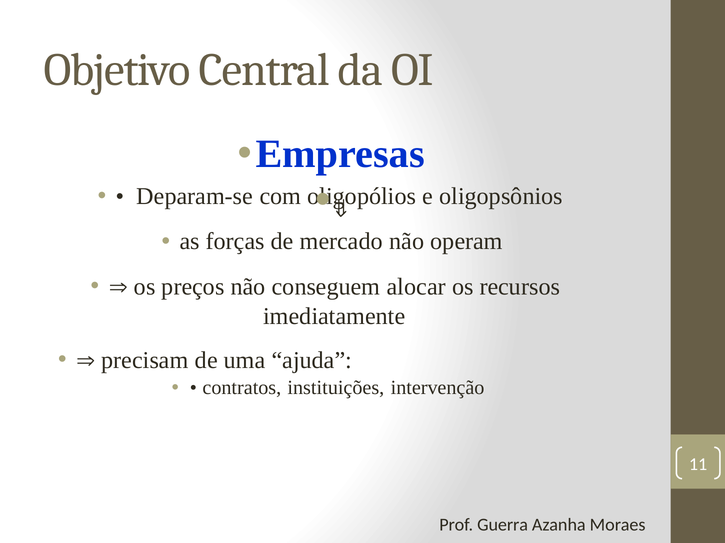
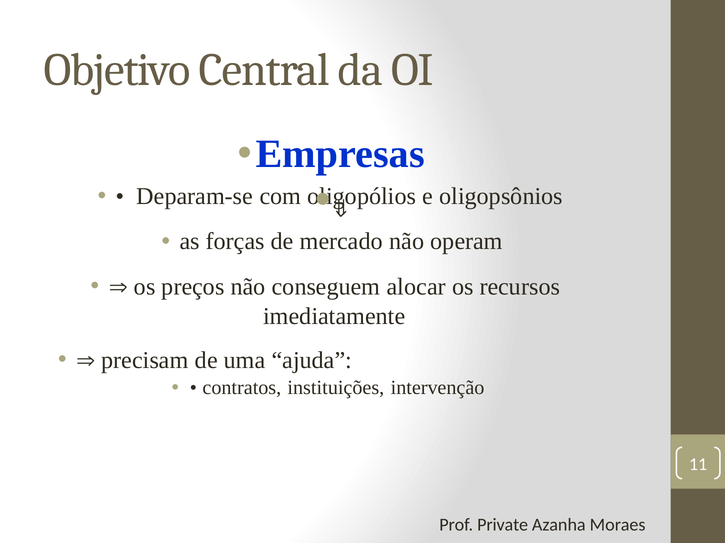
Guerra: Guerra -> Private (503, 525)
